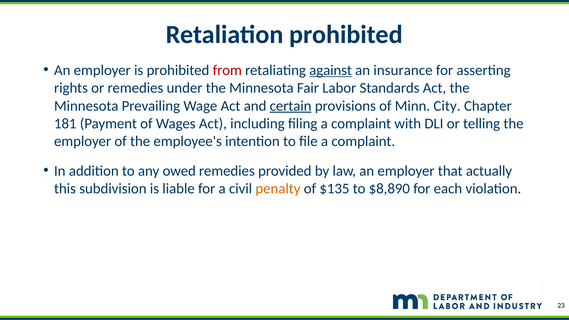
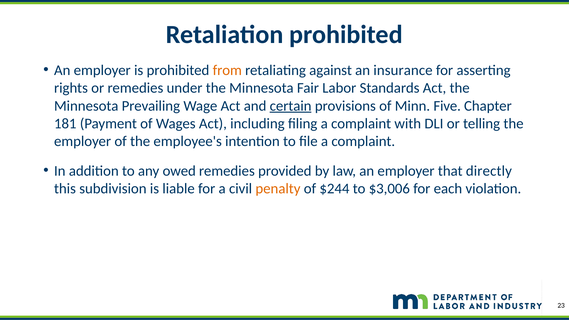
from colour: red -> orange (227, 70)
against underline: present -> none (331, 70)
City: City -> Five (447, 106)
actually: actually -> directly (489, 171)
$135: $135 -> $244 (334, 189)
$8,890: $8,890 -> $3,006 (389, 189)
